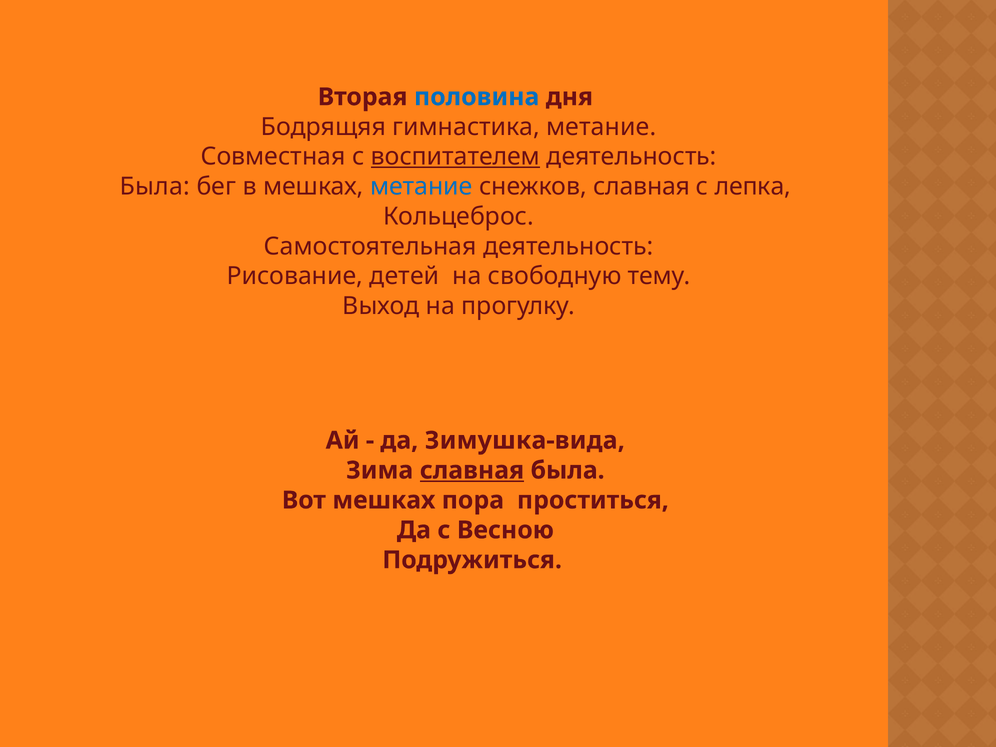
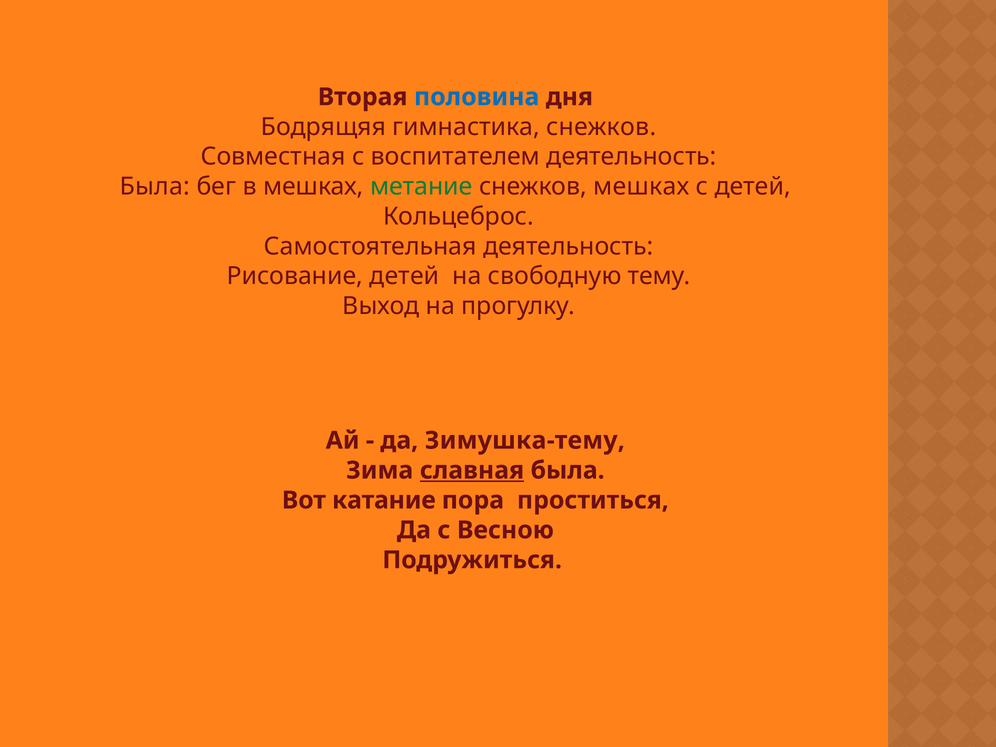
гимнастика метание: метание -> снежков (601, 127)
воспитателем underline: present -> none (455, 157)
метание colour: blue -> green (421, 187)
снежков славная: славная -> мешках (641, 187)
с лепка: лепка -> детей (753, 187)
Зимушка-вида: Зимушка-вида -> Зимушка-тему (525, 440)
Вот мешках: мешках -> катание (384, 500)
